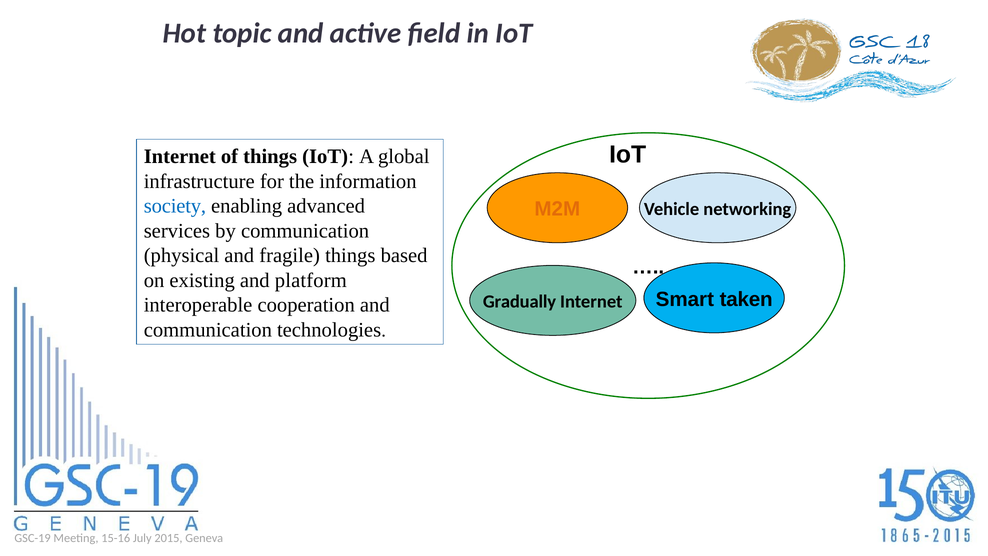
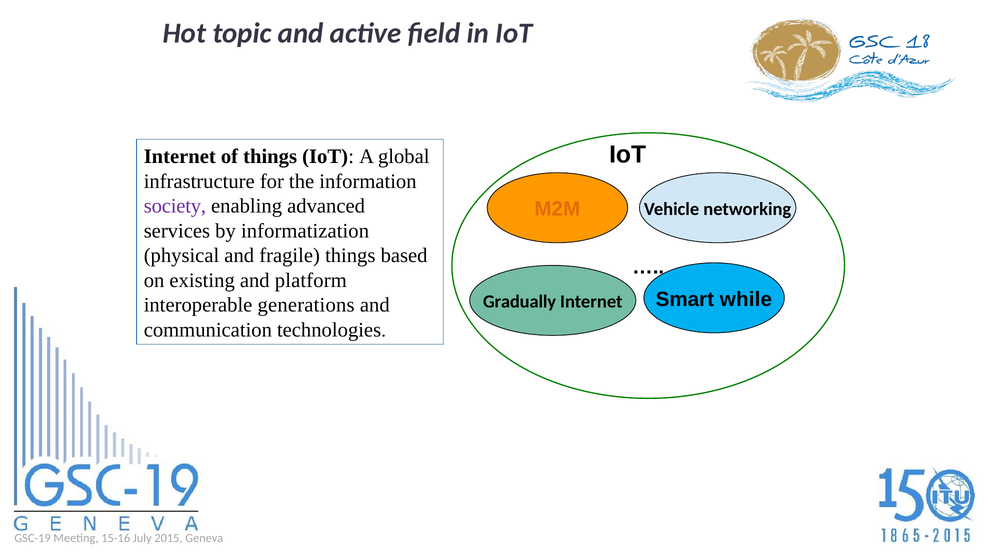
society colour: blue -> purple (175, 206)
by communication: communication -> informatization (305, 231)
taken: taken -> while (746, 299)
cooperation: cooperation -> generations (306, 305)
